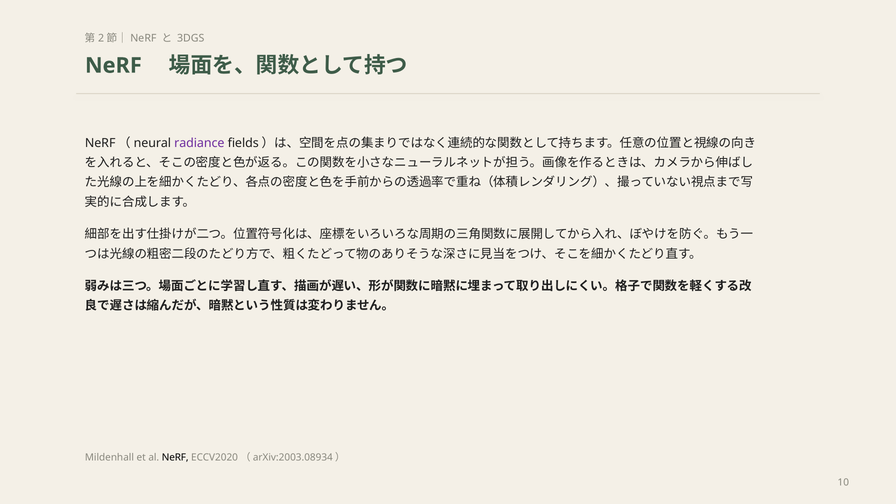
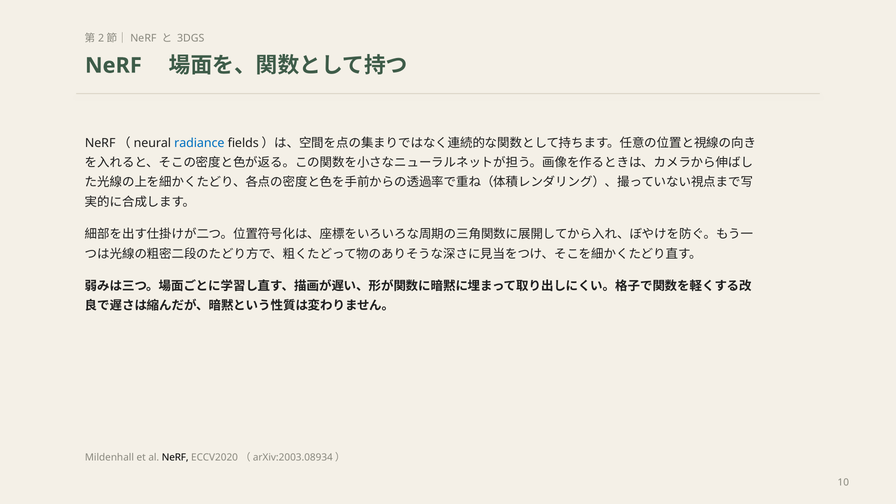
radiance colour: purple -> blue (199, 143)
